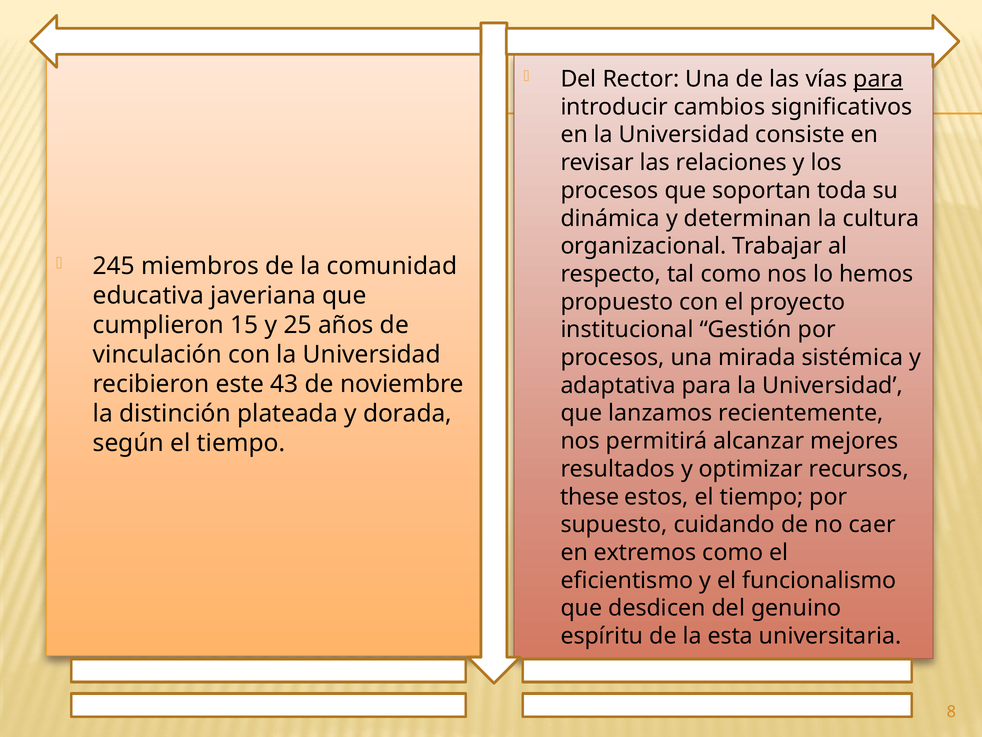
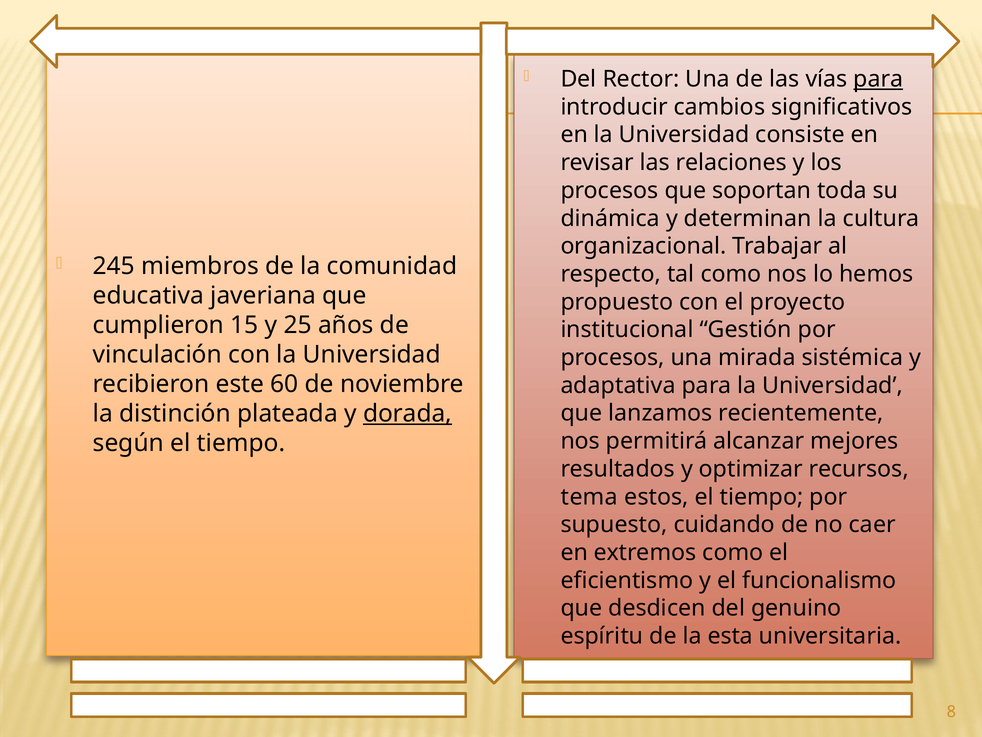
43: 43 -> 60 (284, 384)
dorada underline: none -> present (408, 414)
these: these -> tema (589, 497)
